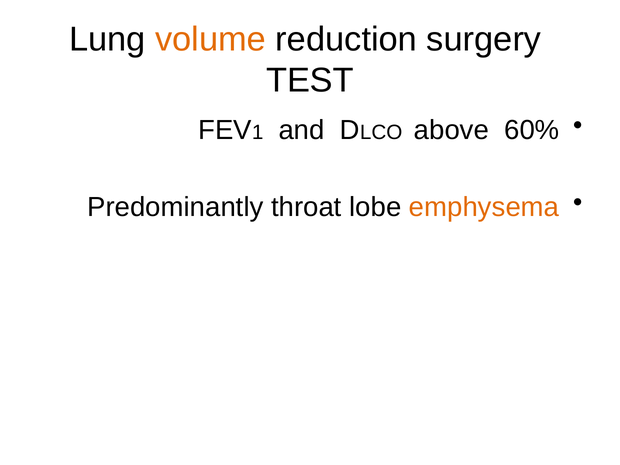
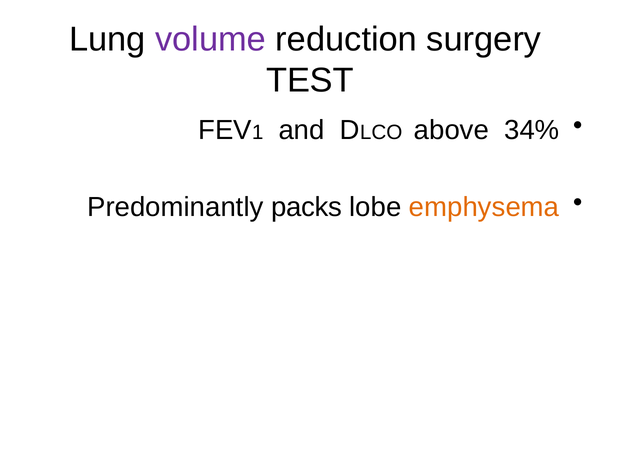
volume colour: orange -> purple (211, 39)
60%: 60% -> 34% (532, 130)
throat: throat -> packs (306, 207)
